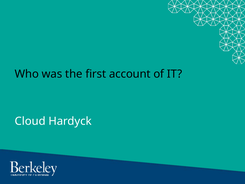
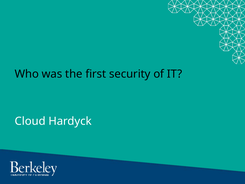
account: account -> security (130, 74)
